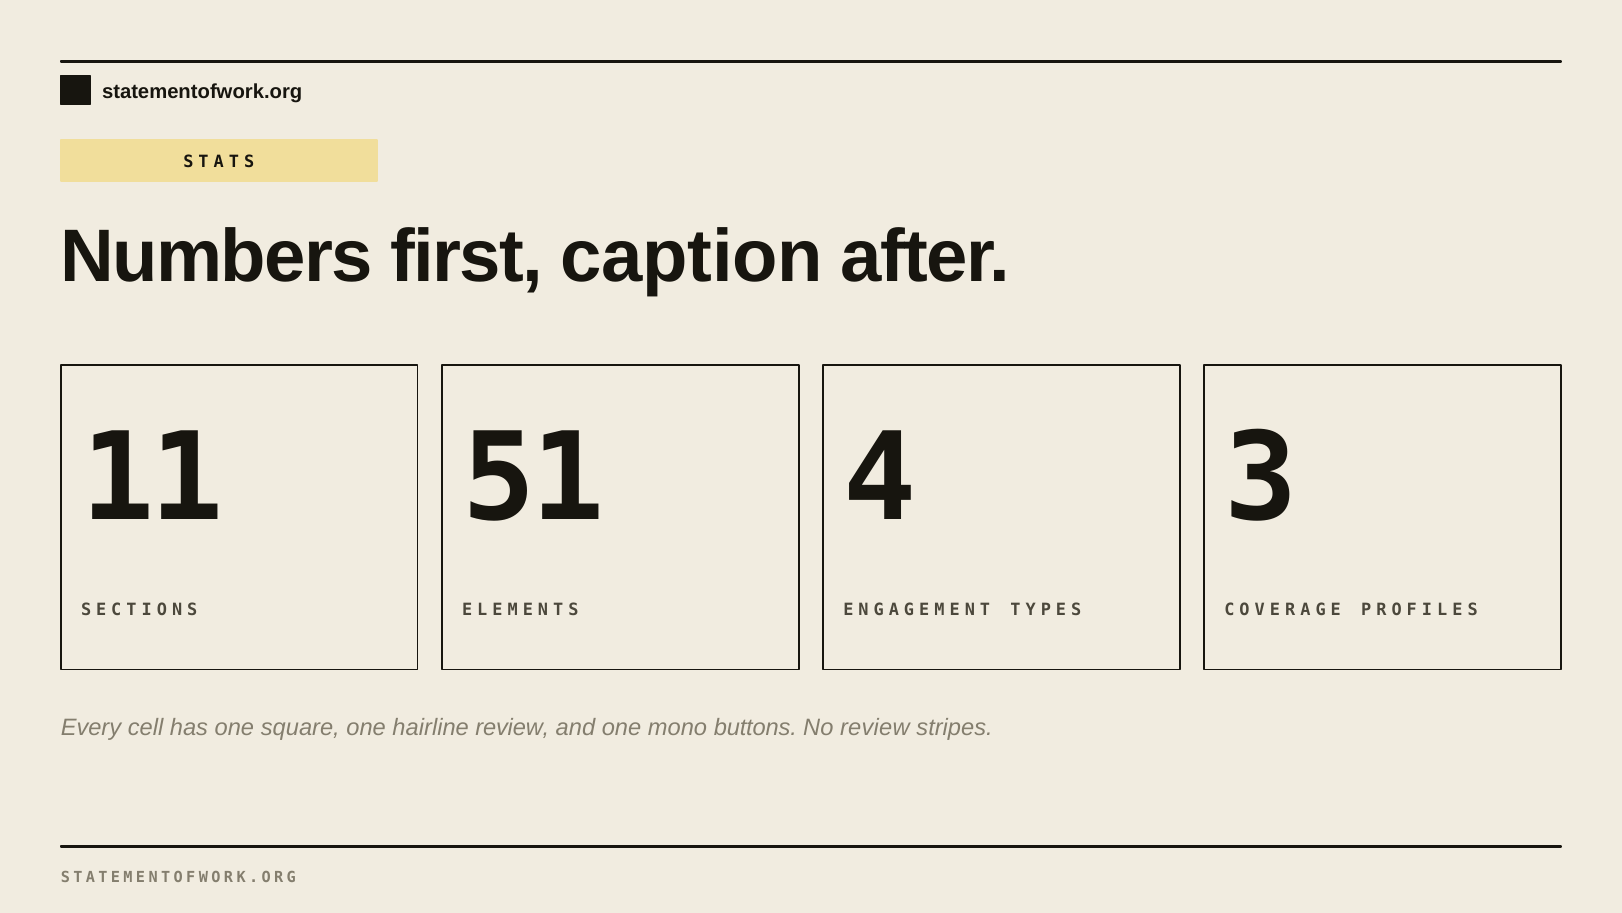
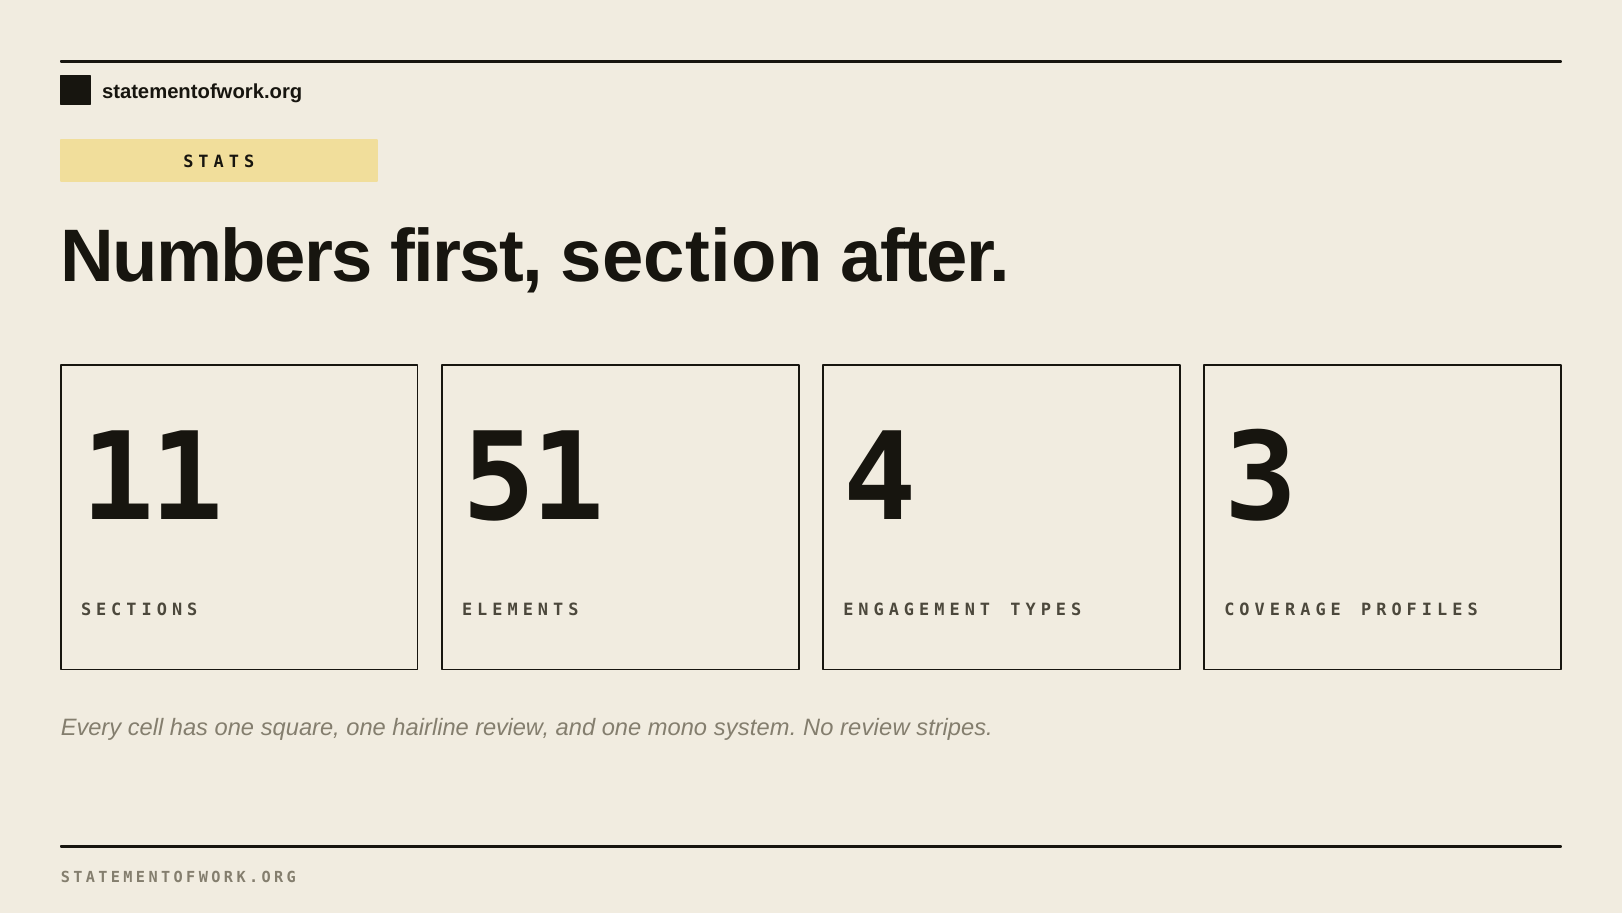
caption: caption -> section (692, 257)
buttons: buttons -> system (755, 727)
